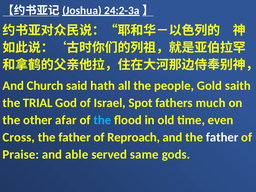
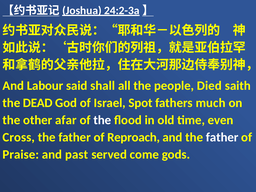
Church: Church -> Labour (45, 86)
hath: hath -> shall (103, 86)
Gold: Gold -> Died (209, 86)
TRIAL: TRIAL -> DEAD (38, 103)
the colour: light blue -> white (102, 120)
able: able -> past (77, 154)
same: same -> come (144, 154)
